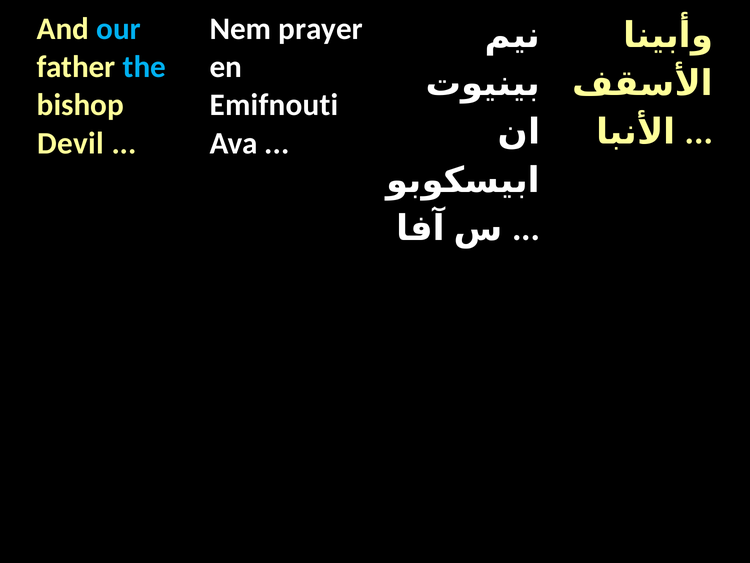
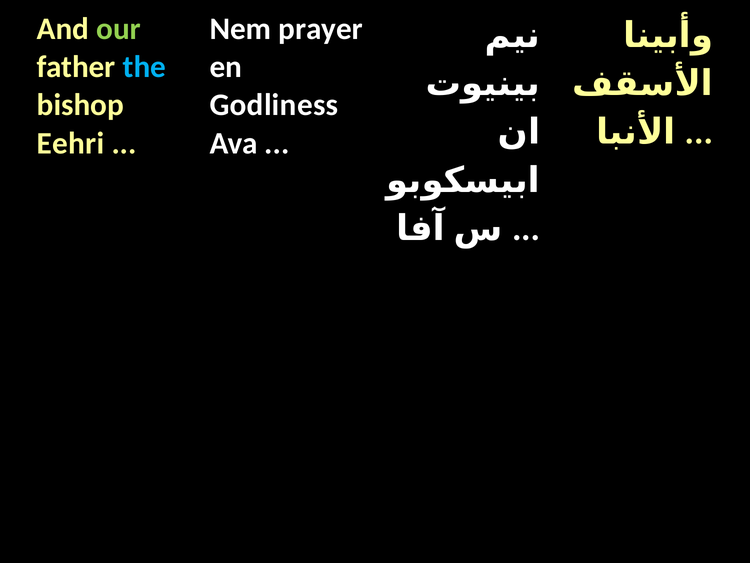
our colour: light blue -> light green (119, 29)
Emifnouti: Emifnouti -> Godliness (274, 105)
Devil: Devil -> Eehri (71, 143)
